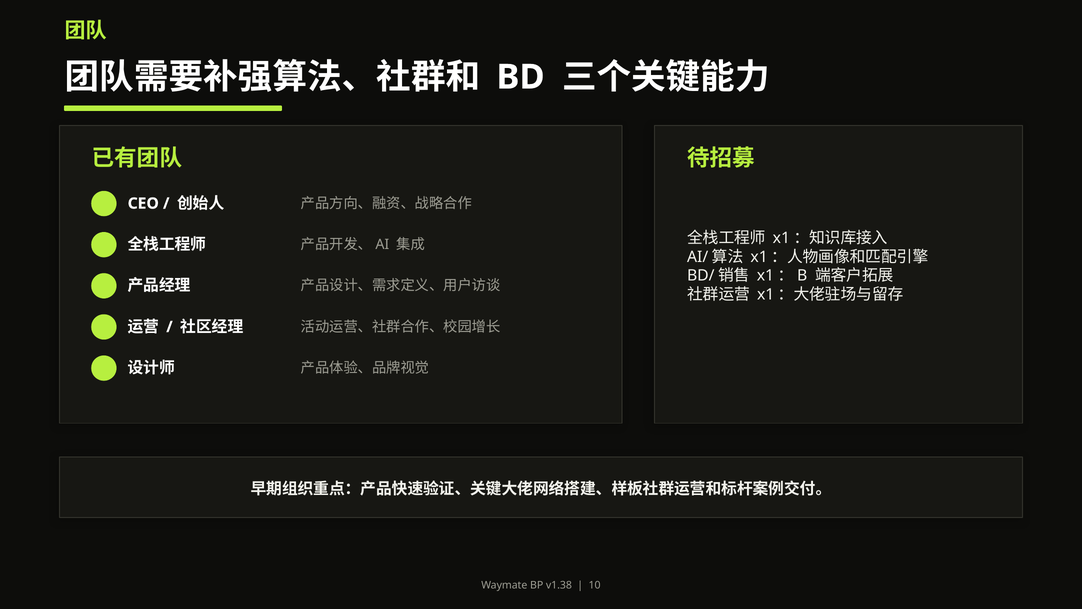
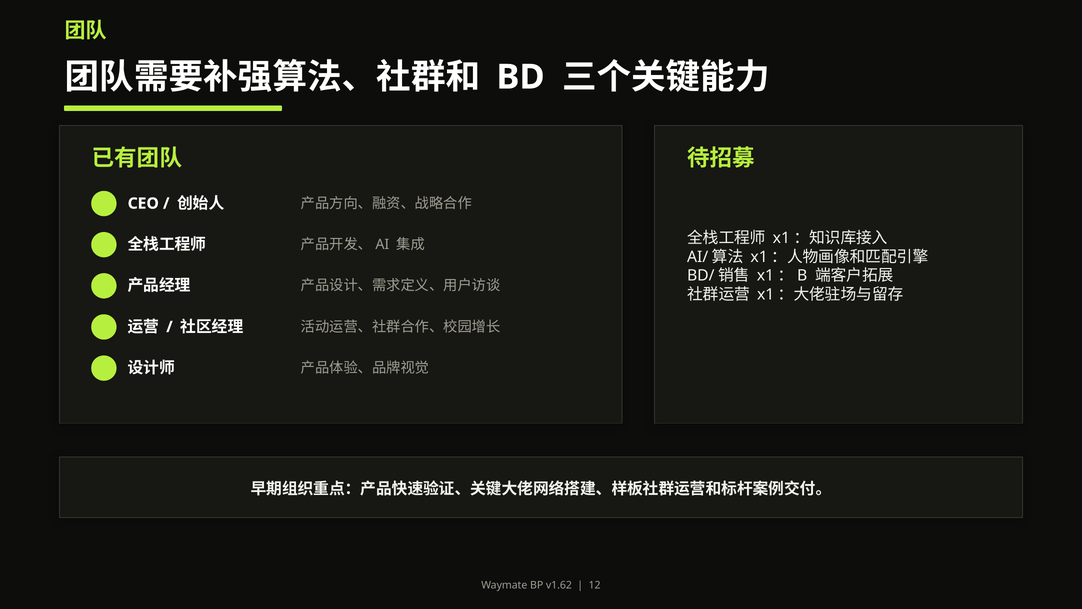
v1.38: v1.38 -> v1.62 (559, 585)
10: 10 -> 12 (595, 585)
